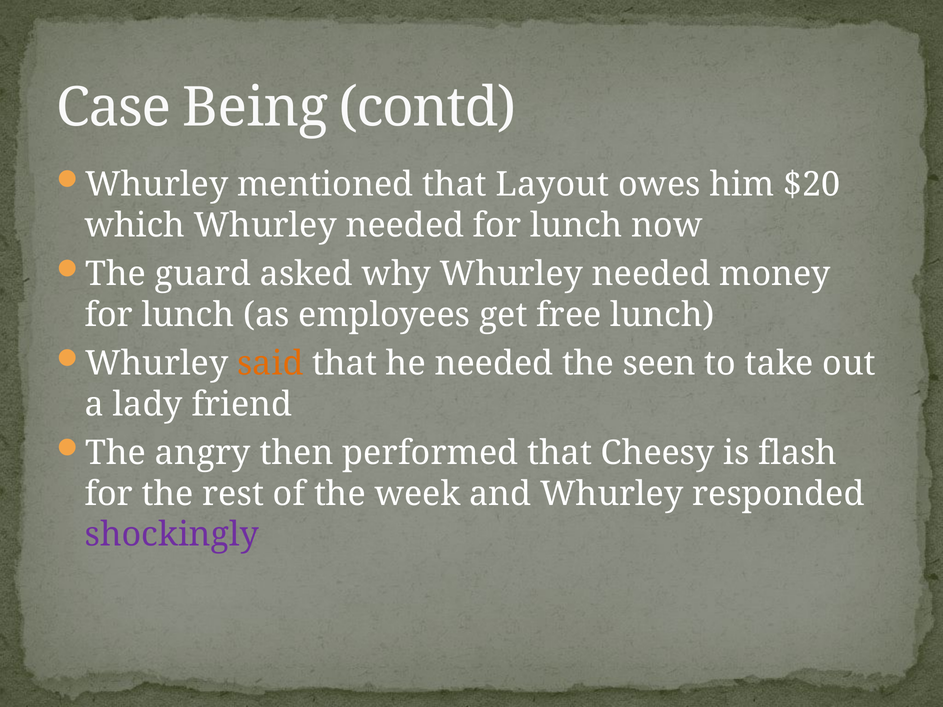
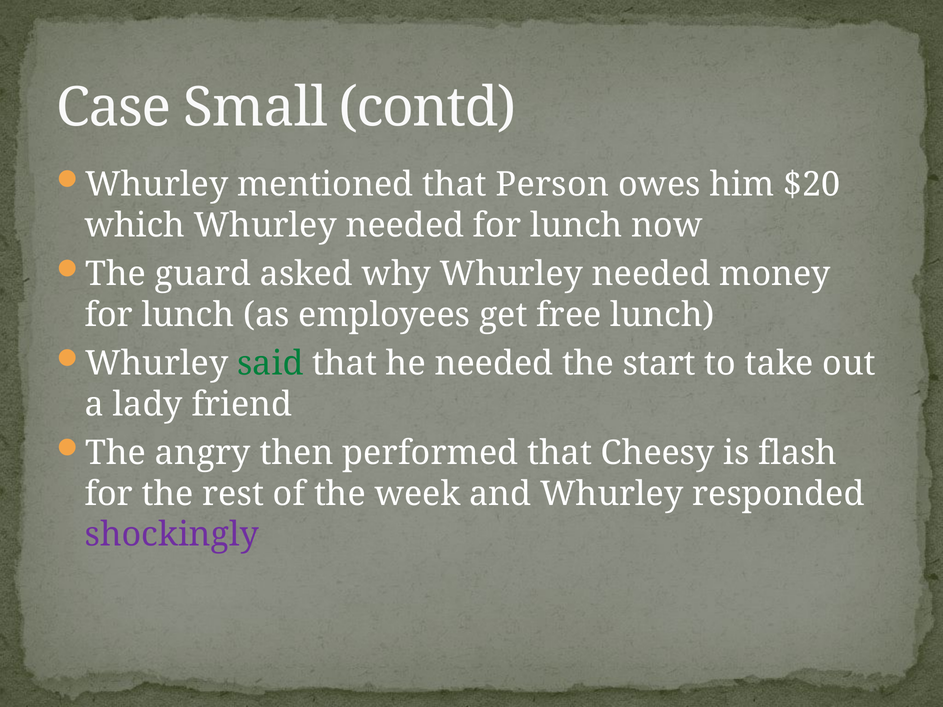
Being: Being -> Small (255, 108)
Layout: Layout -> Person (552, 185)
said colour: orange -> green (270, 364)
seen: seen -> start (659, 364)
